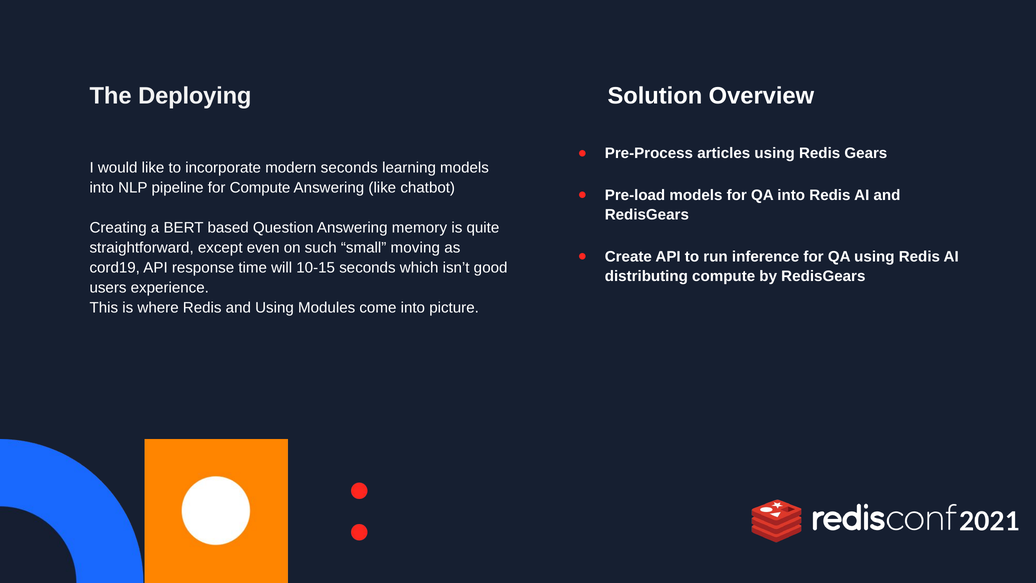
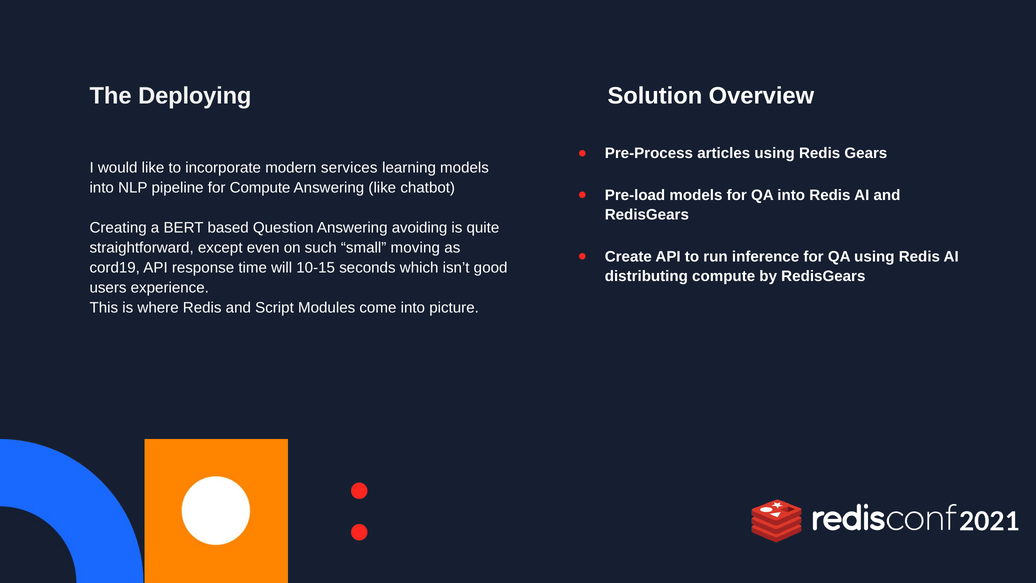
modern seconds: seconds -> services (349, 168)
memory: memory -> avoiding (420, 228)
and Using: Using -> Script (275, 307)
